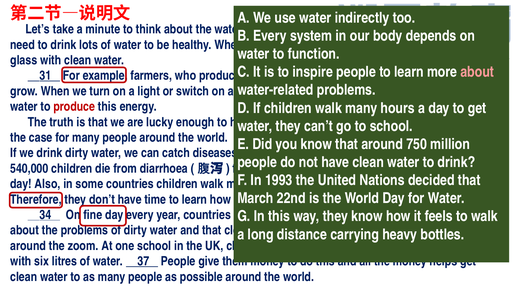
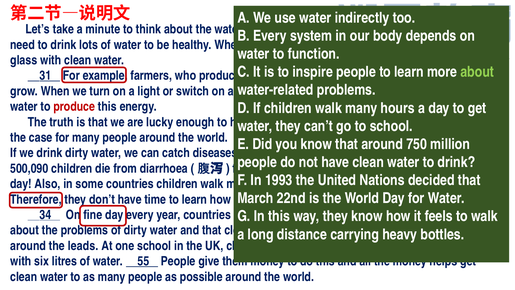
about colour: pink -> light green (477, 72)
540,000: 540,000 -> 500,090 (29, 168)
zoom: zoom -> leads (83, 246)
37: 37 -> 55 (143, 261)
